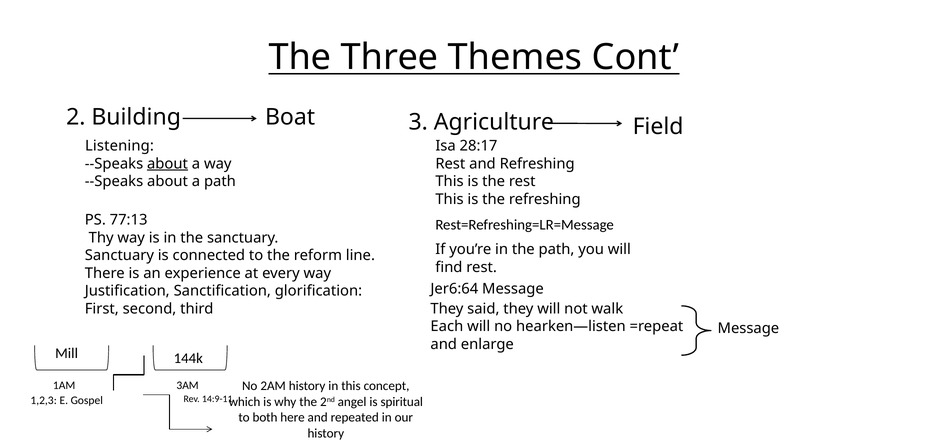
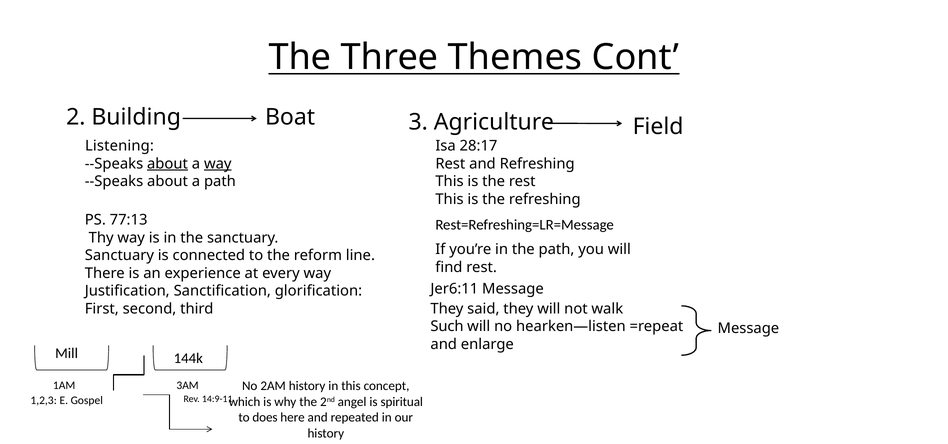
way underline: none -> present (218, 164)
Jer6:64: Jer6:64 -> Jer6:11 (454, 289)
Each: Each -> Such (447, 327)
both: both -> does (265, 418)
